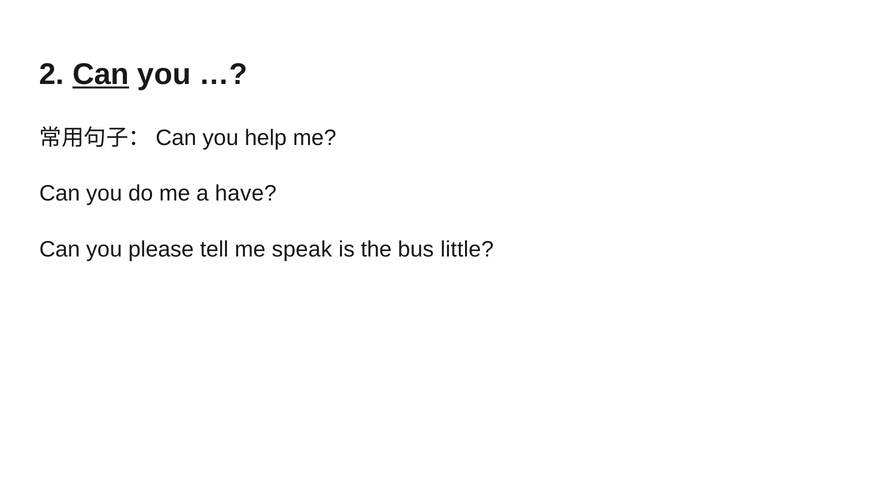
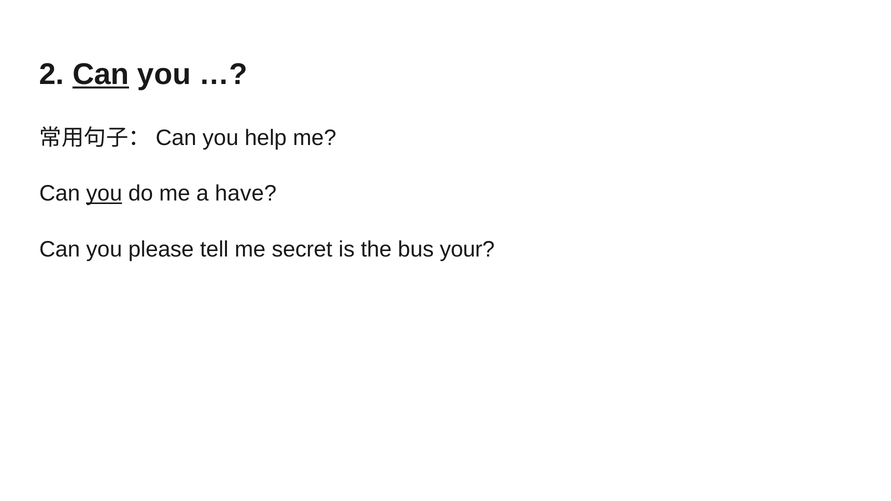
you underline: none -> present (104, 194)
speak: speak -> secret (302, 250)
little: little -> your (467, 250)
